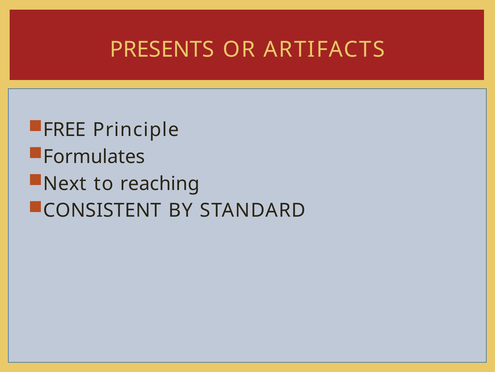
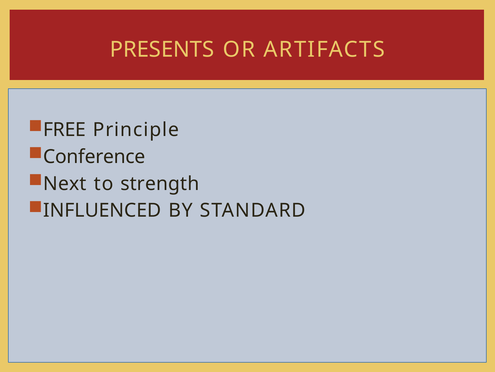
Formulates: Formulates -> Conference (94, 156)
reaching: reaching -> strength (160, 183)
CONSISTENT: CONSISTENT -> INFLUENCED (102, 210)
